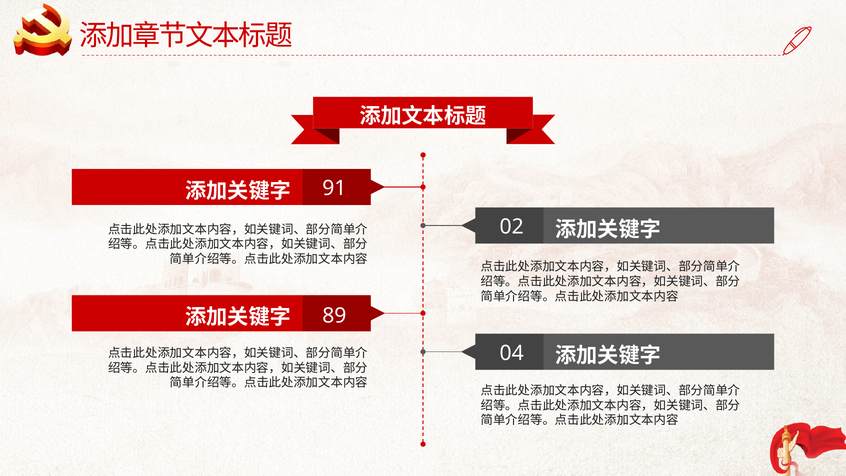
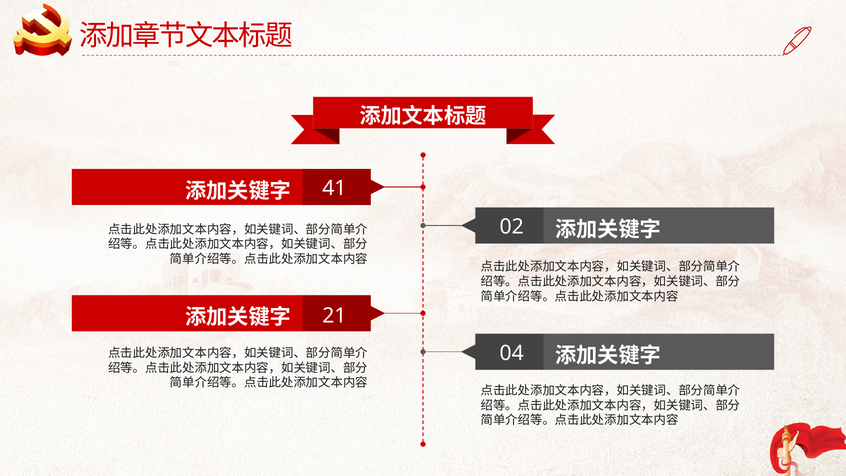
91: 91 -> 41 (334, 188)
89: 89 -> 21 (334, 316)
